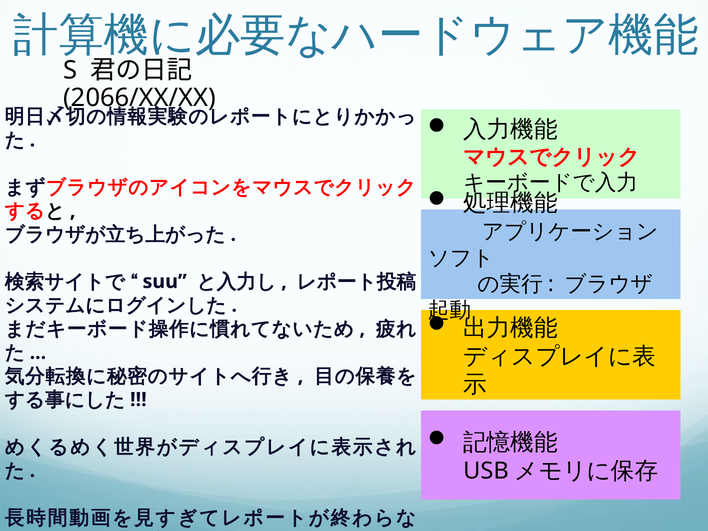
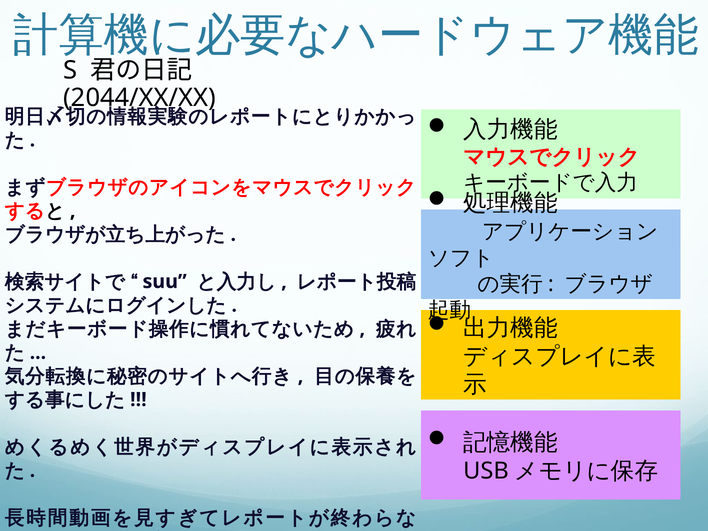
2066/XX/XX: 2066/XX/XX -> 2044/XX/XX (140, 98)
